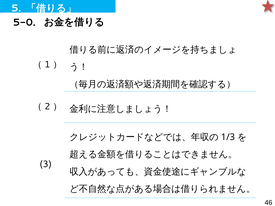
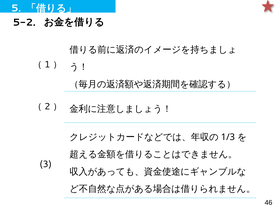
5-0: 5-0 -> 5-2 (24, 22)
